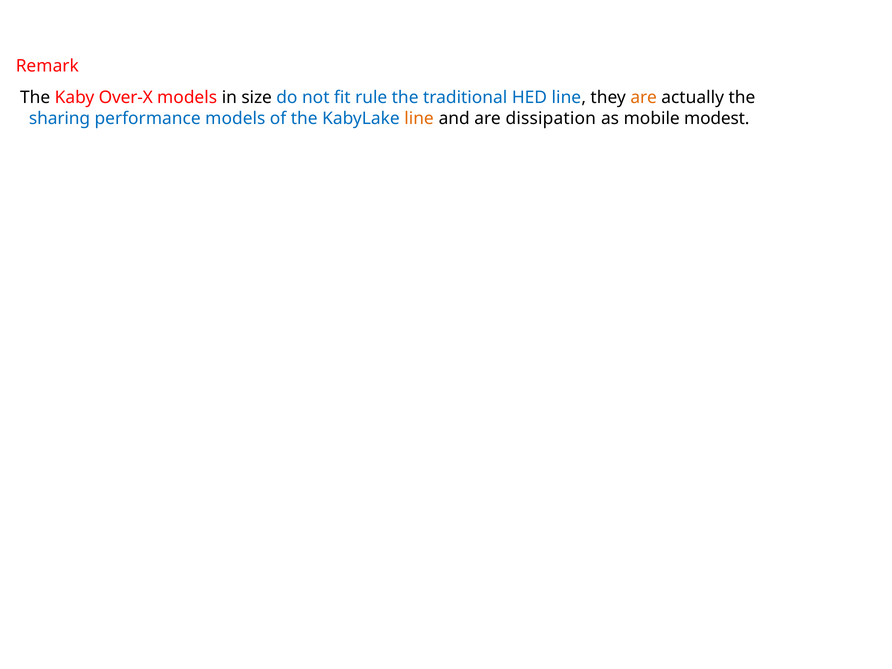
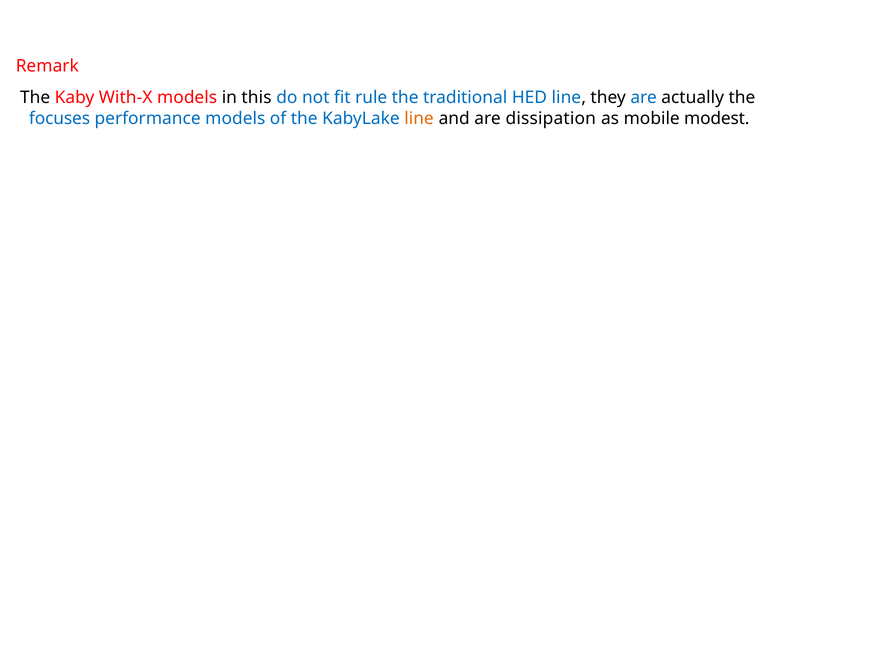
Over-X: Over-X -> With-X (126, 97)
size: size -> this (257, 97)
are colour: orange -> blue (644, 97)
sharing: sharing -> focuses (60, 118)
